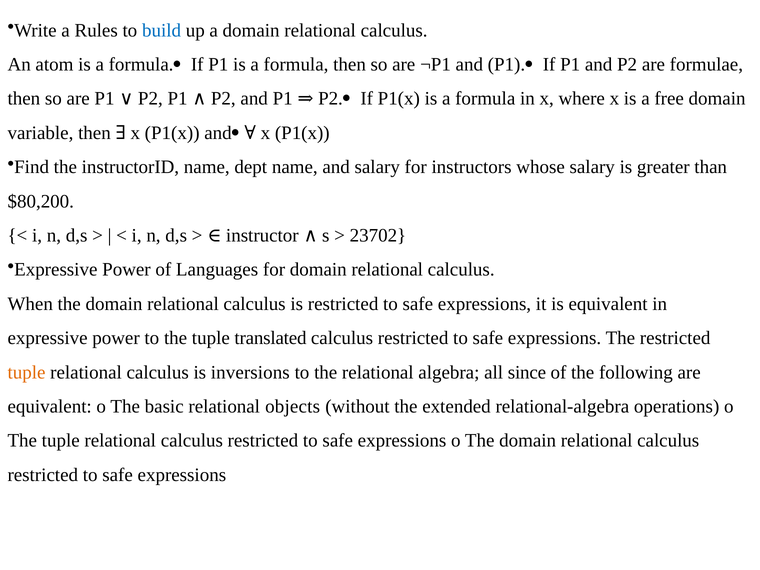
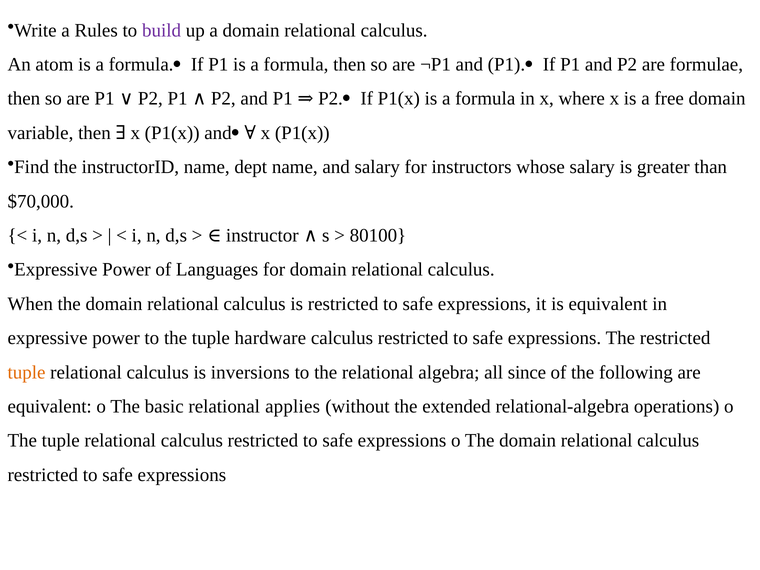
build colour: blue -> purple (162, 30)
$80,200: $80,200 -> $70,000 (41, 201)
23702: 23702 -> 80100 (378, 235)
translated: translated -> hardware (270, 338)
objects: objects -> applies (293, 406)
